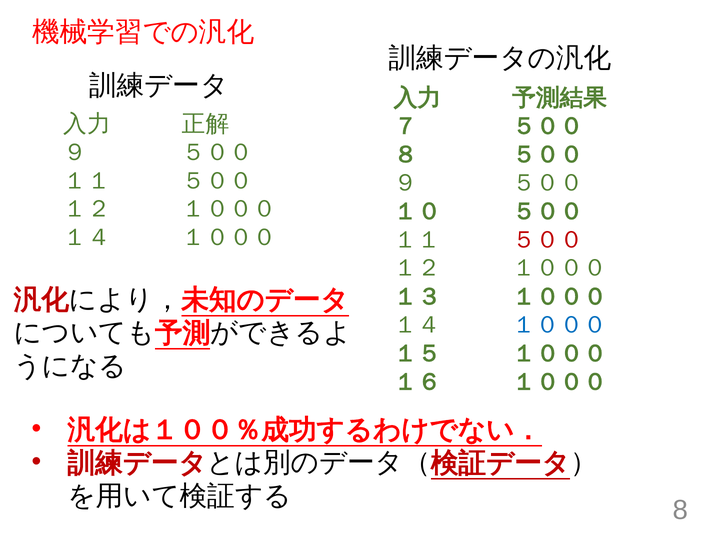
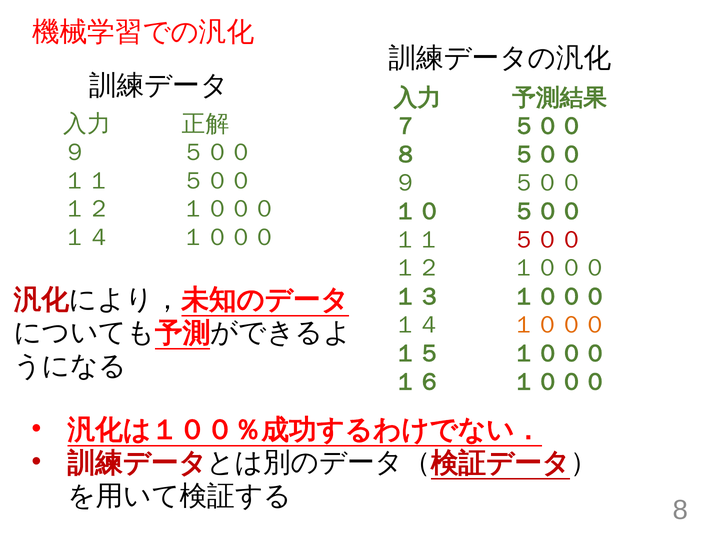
１０００ colour: blue -> orange (560, 325)
